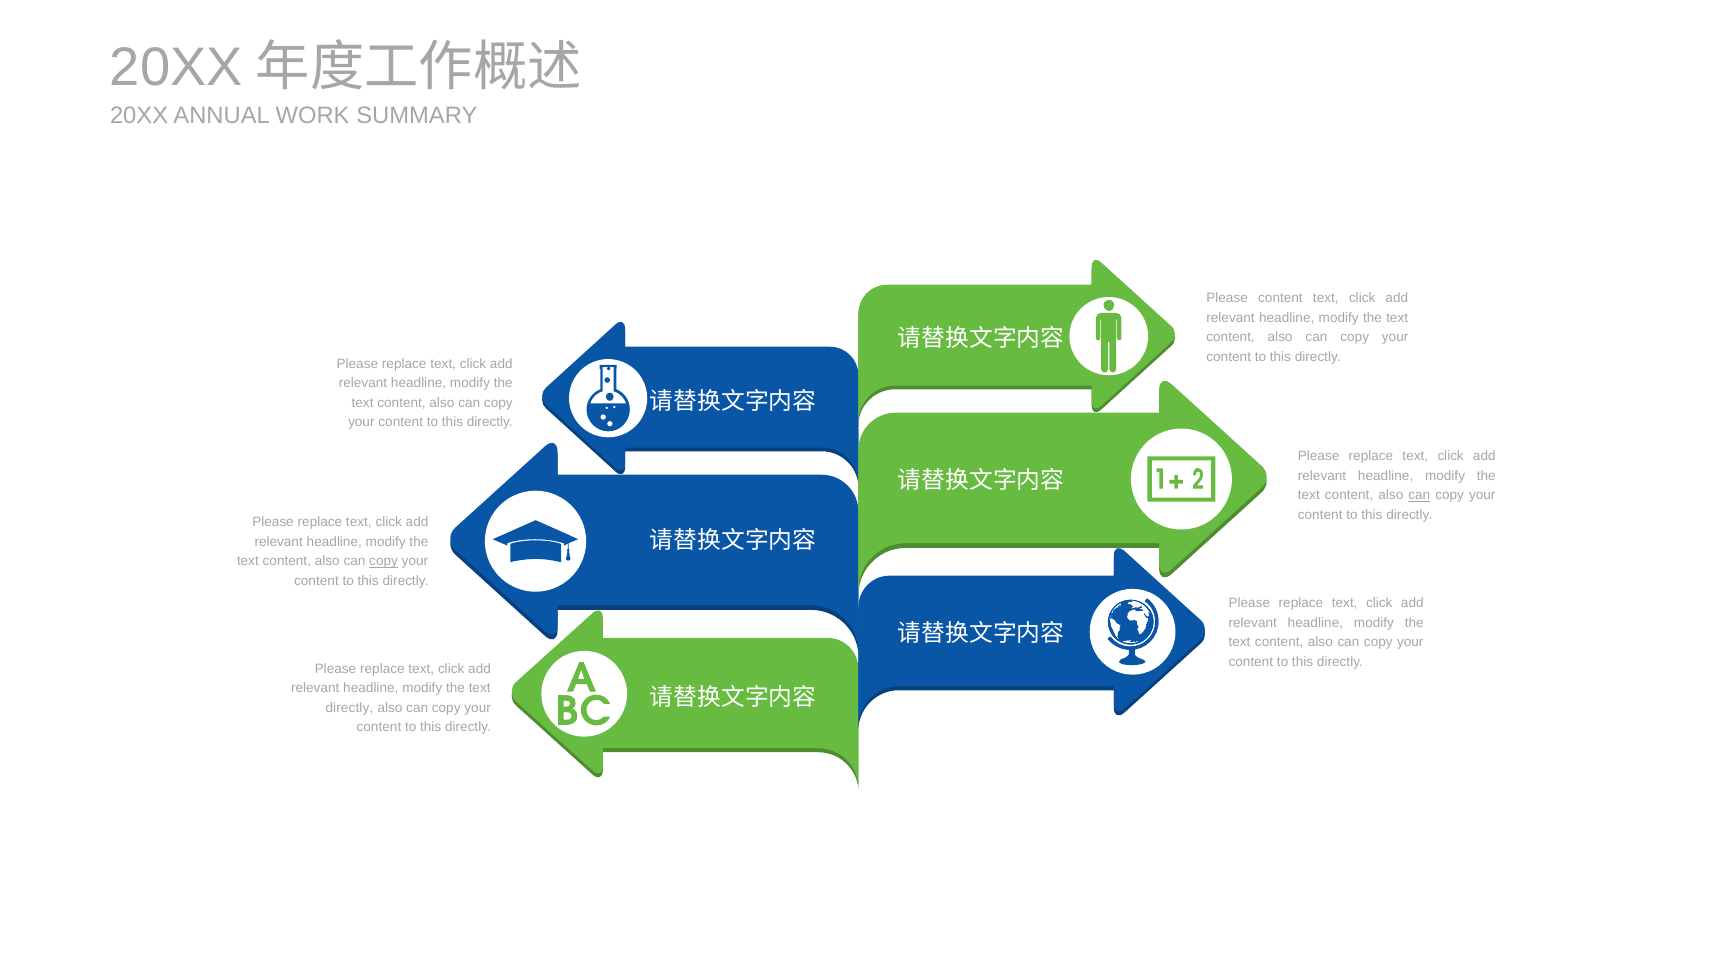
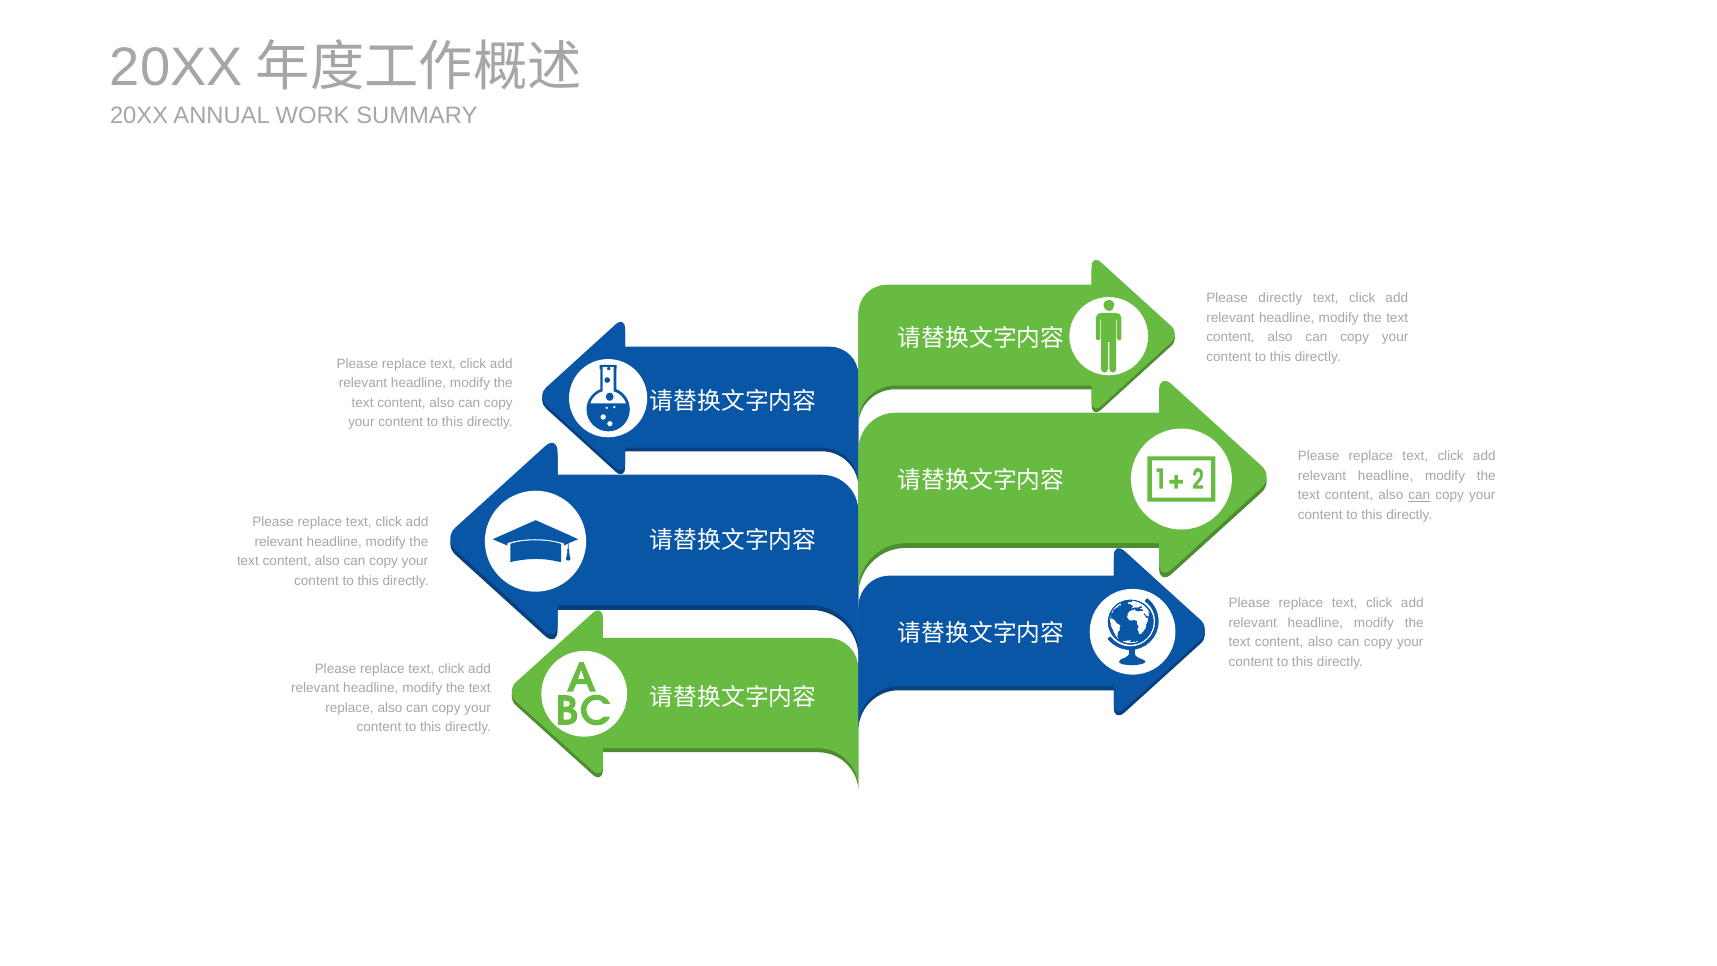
Please content: content -> directly (1280, 298)
copy underline: present -> none (384, 561)
directly: directly -> replace (349, 708)
